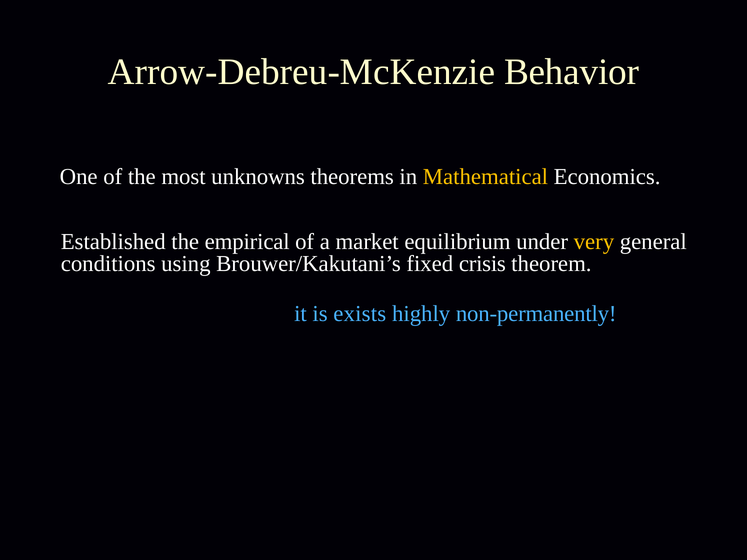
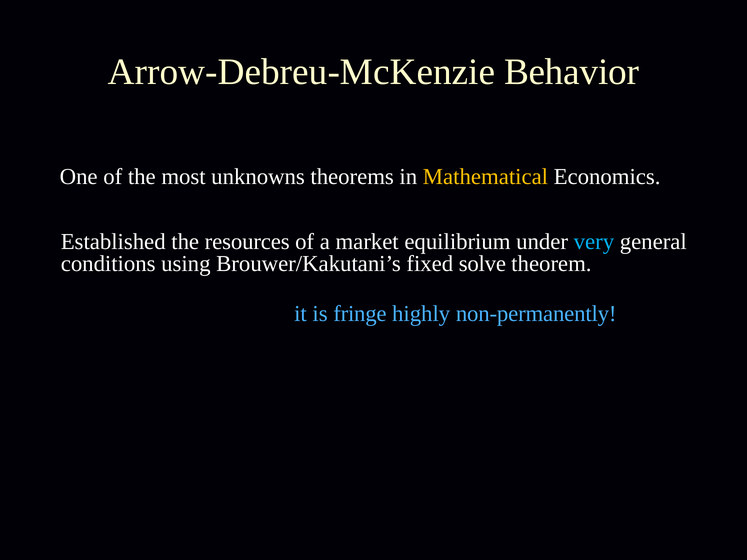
empirical: empirical -> resources (247, 242)
very colour: yellow -> light blue (594, 242)
crisis: crisis -> solve (482, 264)
exists: exists -> fringe (360, 314)
